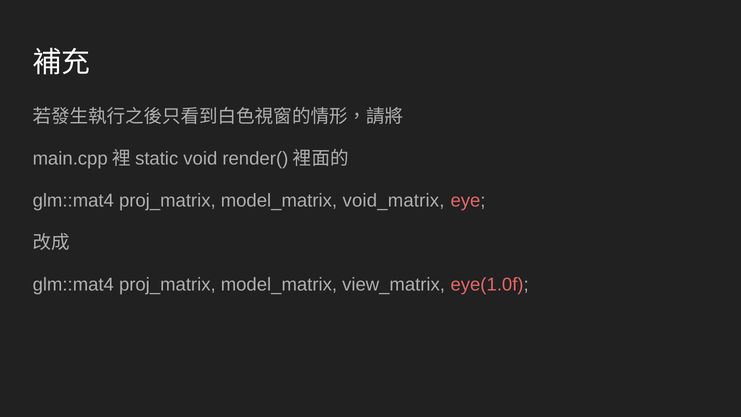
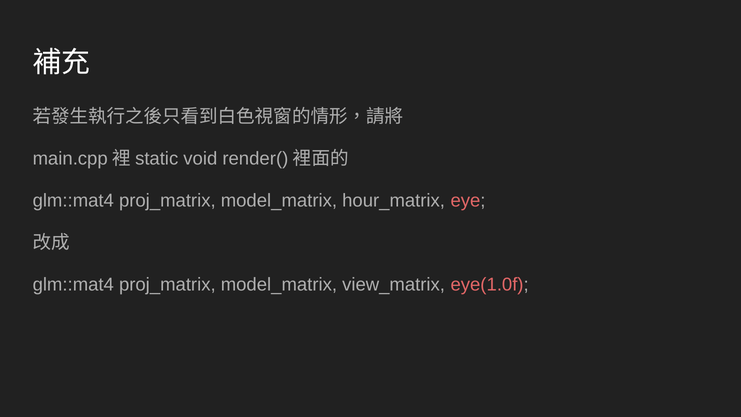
void_matrix: void_matrix -> hour_matrix (394, 201)
